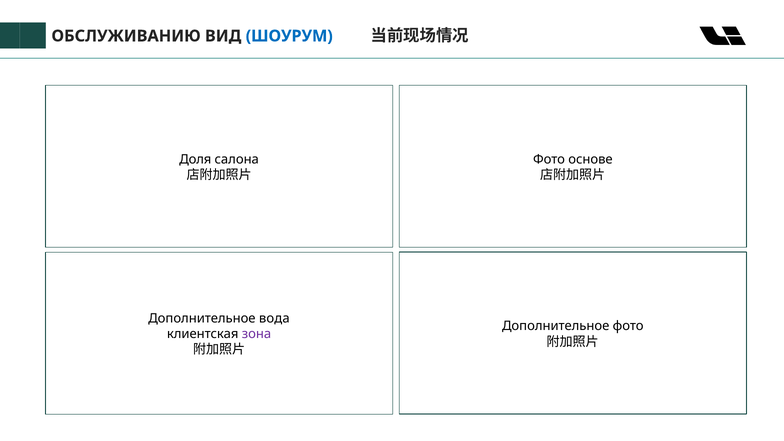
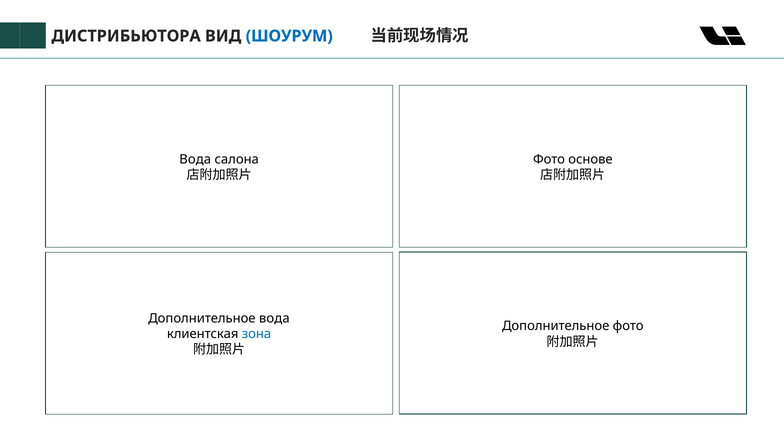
ОБСЛУЖИВАНИЮ: ОБСЛУЖИВАНИЮ -> ДИСТРИБЬЮТОРА (126, 36)
Доля: Доля -> Вода (195, 159)
зона colour: purple -> blue (256, 334)
